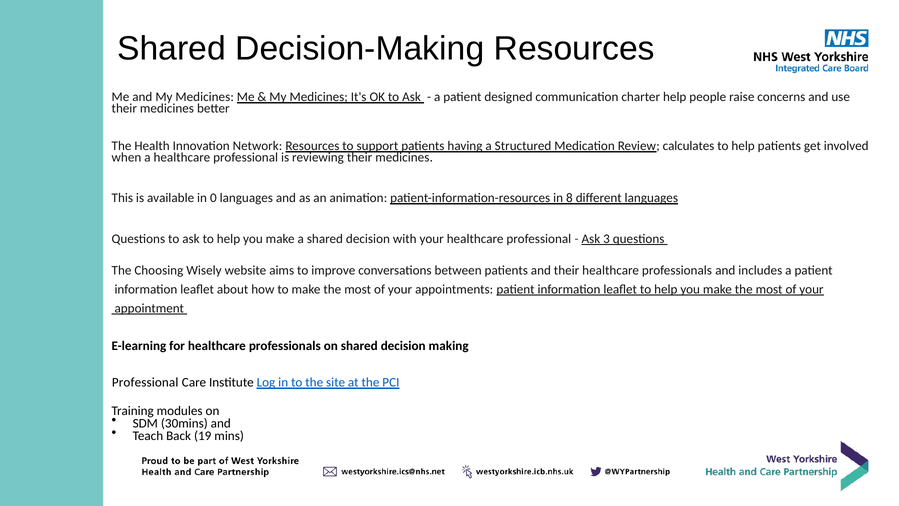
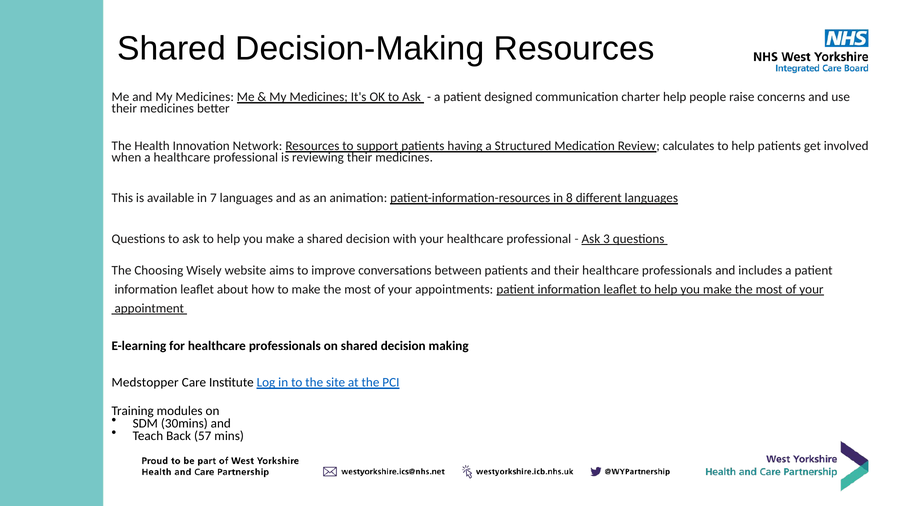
0: 0 -> 7 (213, 198)
Professional: Professional -> Medstopper (145, 382)
19: 19 -> 57 (203, 436)
